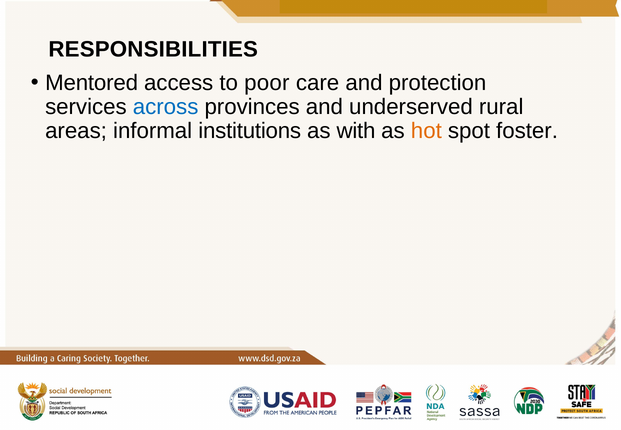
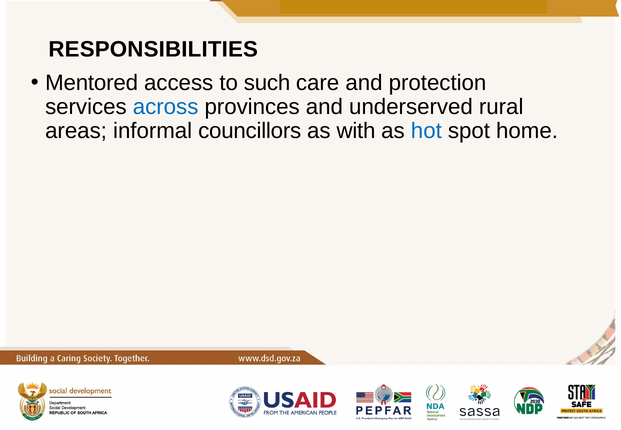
poor: poor -> such (267, 83)
institutions: institutions -> councillors (250, 131)
hot colour: orange -> blue (426, 131)
foster: foster -> home (527, 131)
